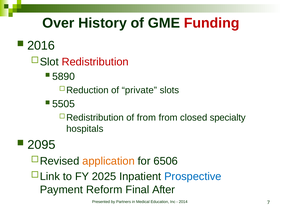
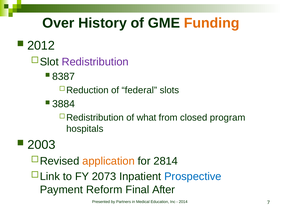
Funding colour: red -> orange (212, 23)
2016: 2016 -> 2012 (41, 45)
Redistribution colour: red -> purple (95, 62)
5890: 5890 -> 8387 (63, 76)
private: private -> federal (139, 90)
5505: 5505 -> 3884 (63, 104)
of from: from -> what (146, 117)
specialty: specialty -> program (228, 117)
2095: 2095 -> 2003 (41, 144)
6506: 6506 -> 2814 (166, 161)
2025: 2025 -> 2073 (104, 176)
